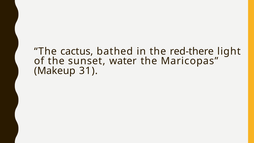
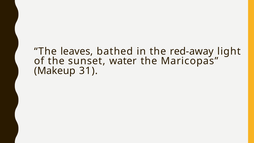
cactus: cactus -> leaves (77, 51)
red-there: red-there -> red-away (192, 51)
